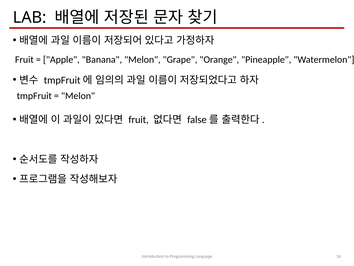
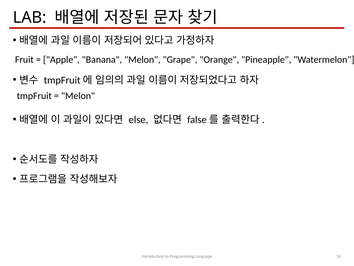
fruit: fruit -> else (138, 120)
